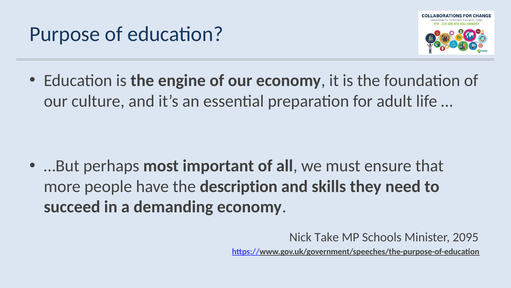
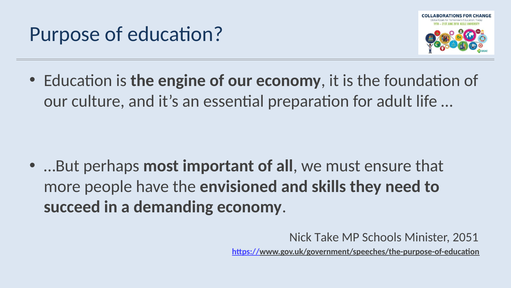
description: description -> envisioned (239, 186)
2095: 2095 -> 2051 (466, 237)
